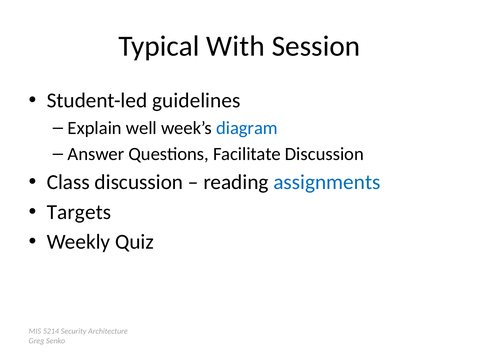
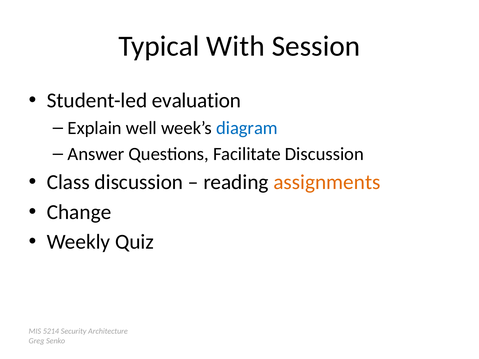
guidelines: guidelines -> evaluation (196, 101)
assignments colour: blue -> orange (327, 182)
Targets: Targets -> Change (79, 212)
